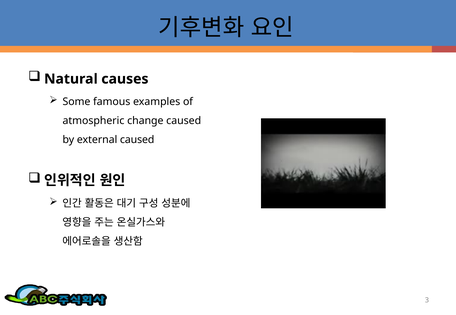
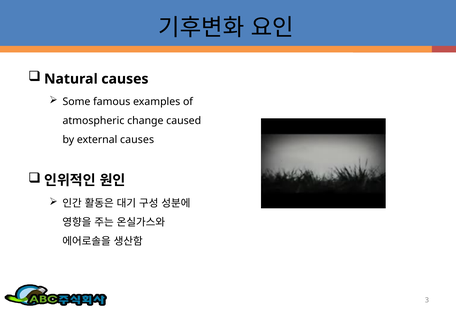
external caused: caused -> causes (137, 140)
